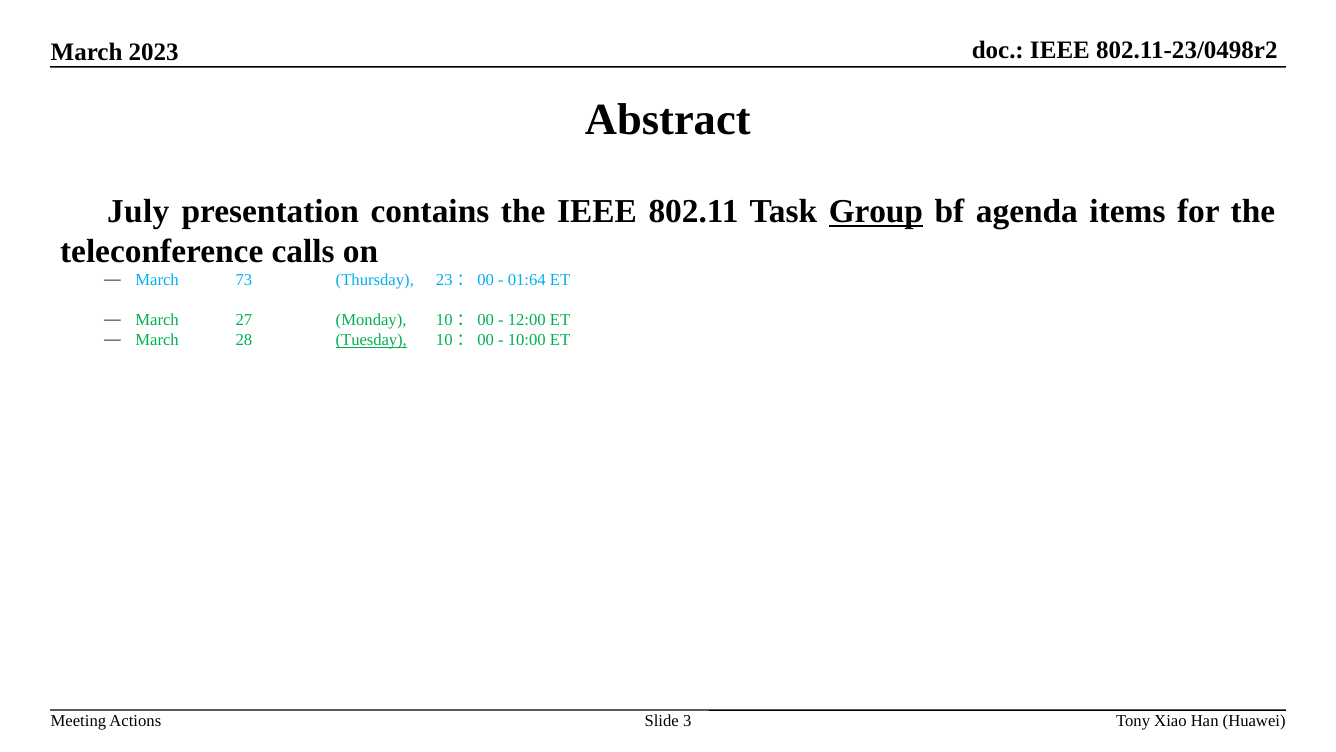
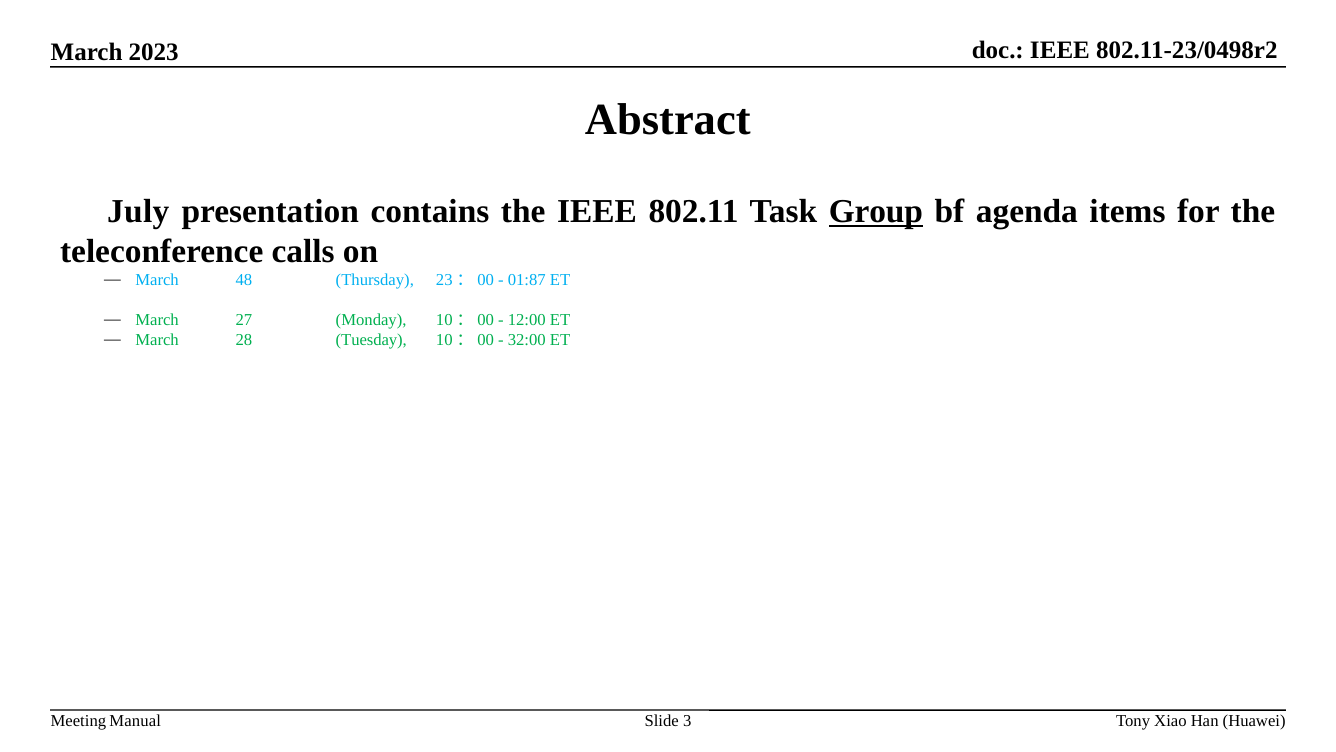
73: 73 -> 48 (244, 280)
01:64: 01:64 -> 01:87 (527, 280)
Tuesday underline: present -> none (371, 340)
10:00: 10:00 -> 32:00 (527, 340)
Actions: Actions -> Manual (135, 721)
